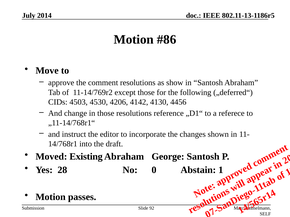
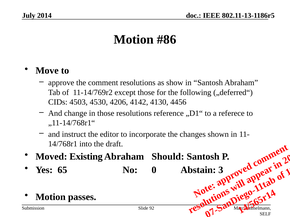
George: George -> Should (168, 157)
28: 28 -> 65 (62, 170)
Abstain 1: 1 -> 3 (221, 170)
